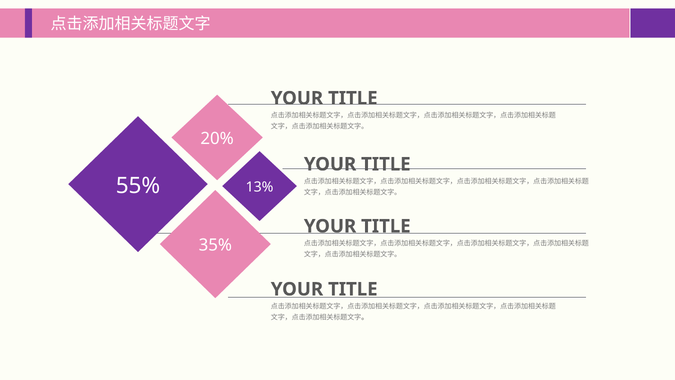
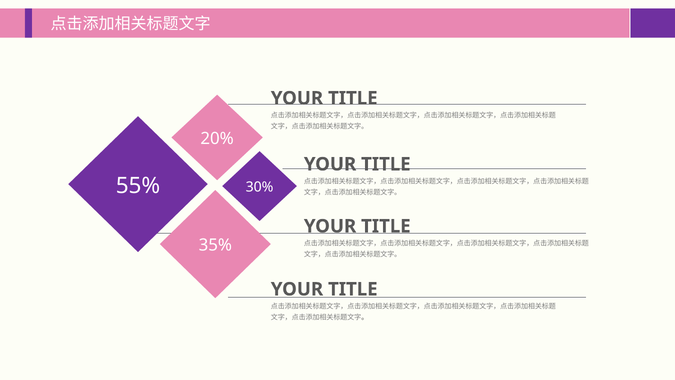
13%: 13% -> 30% (260, 187)
